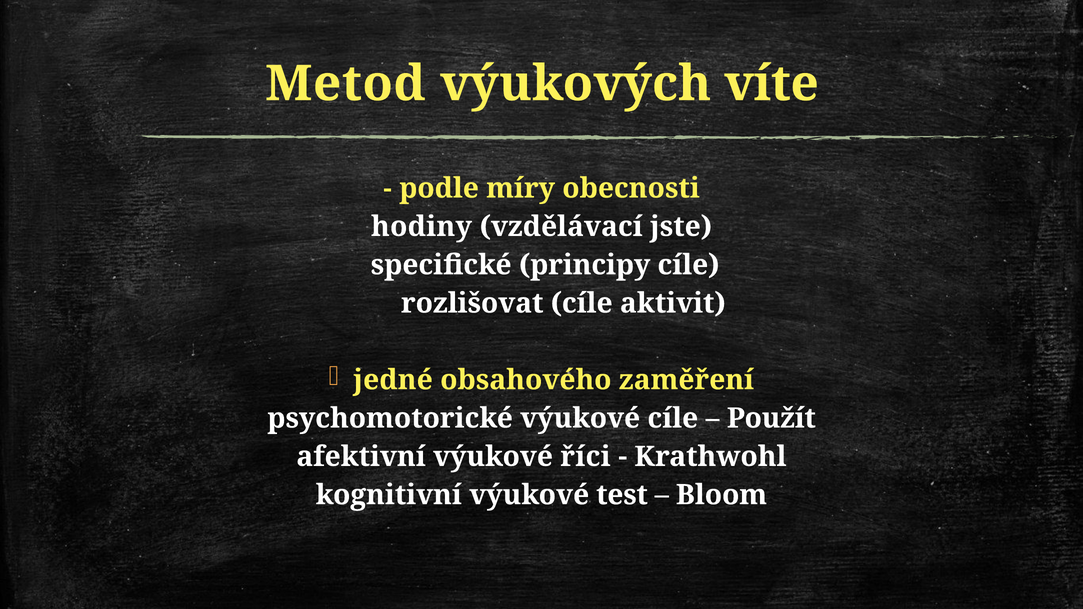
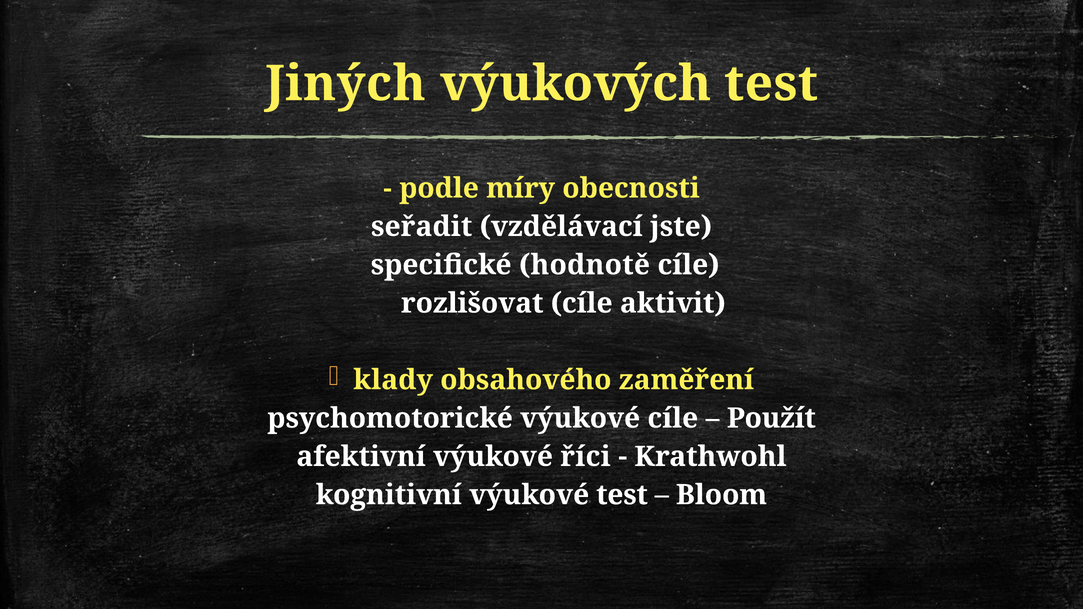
Metod: Metod -> Jiných (345, 84)
výukových víte: víte -> test (771, 84)
hodiny: hodiny -> seřadit (422, 227)
principy: principy -> hodnotě (584, 265)
jedné: jedné -> klady (393, 380)
